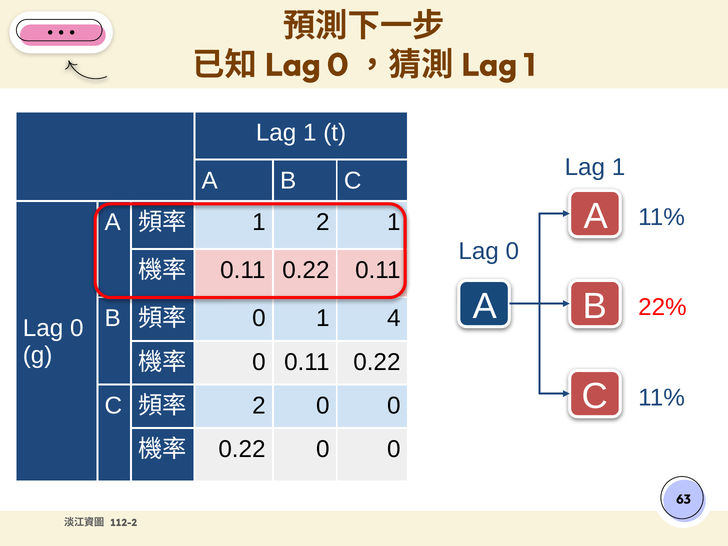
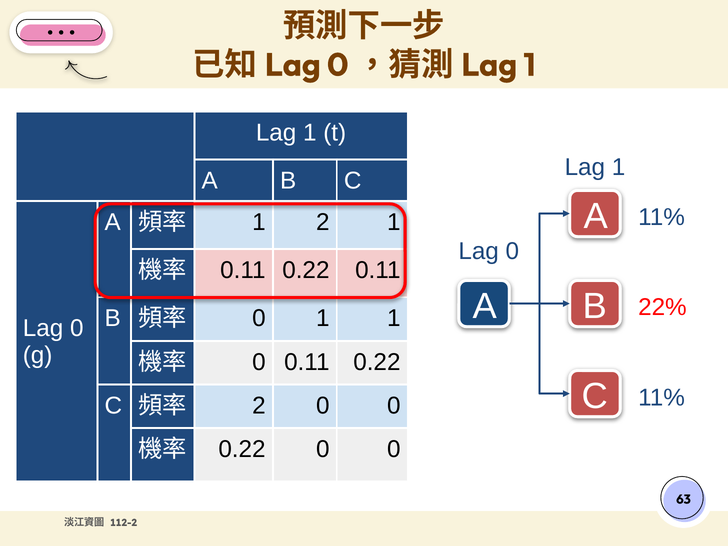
1 4: 4 -> 1 (394, 318)
